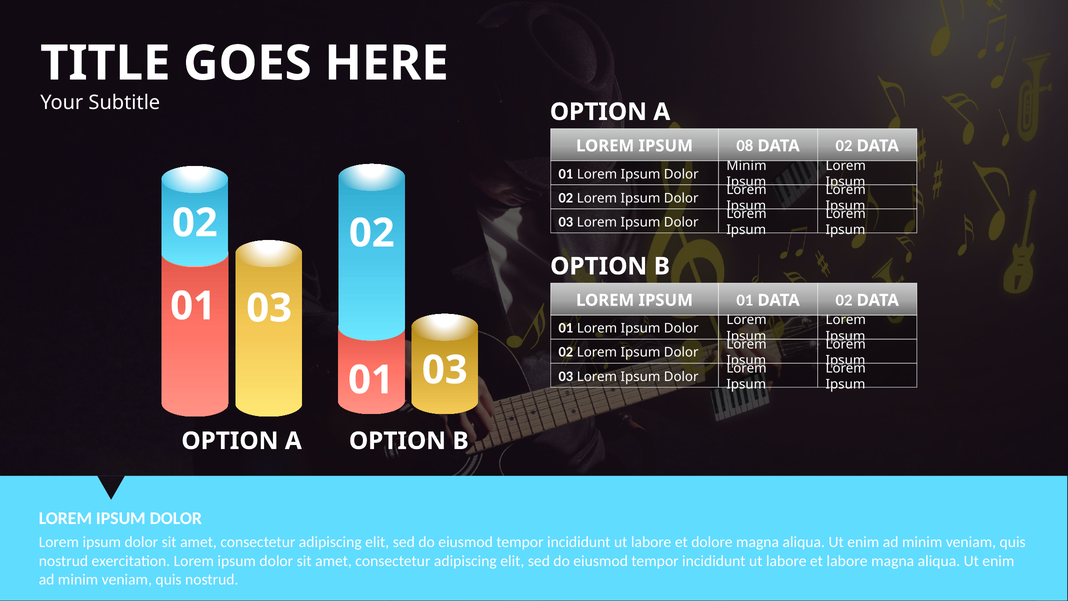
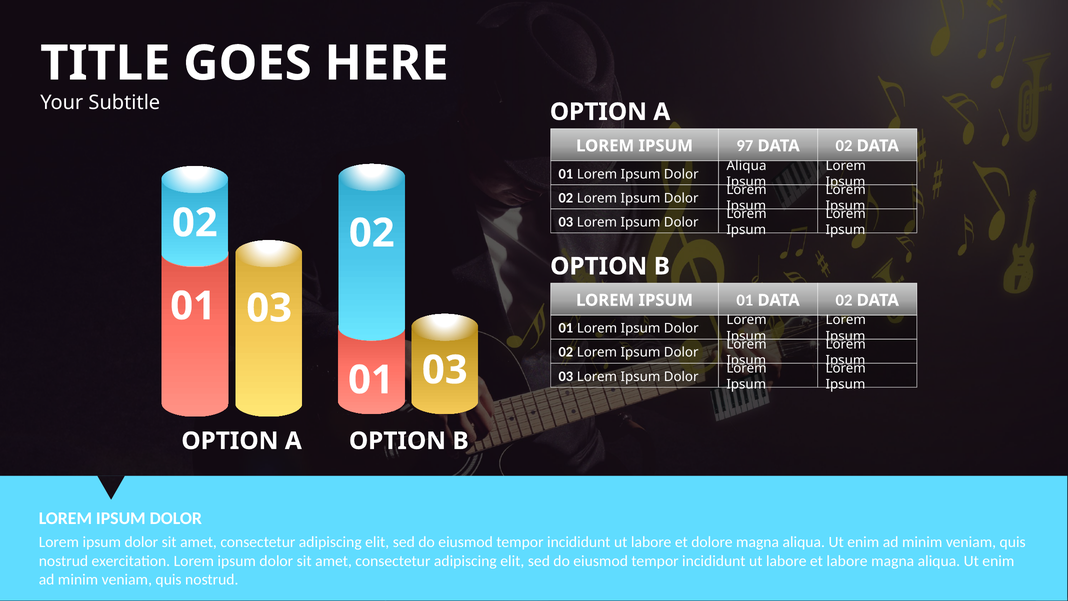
08: 08 -> 97 (745, 146)
Minim: Minim -> Aliqua (747, 166)
